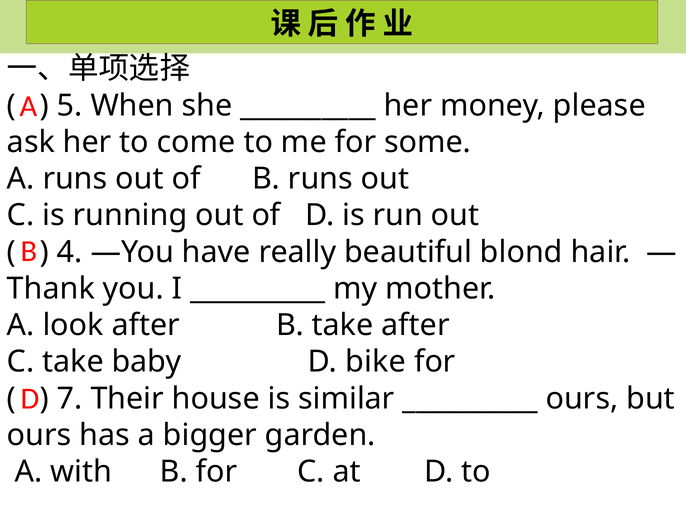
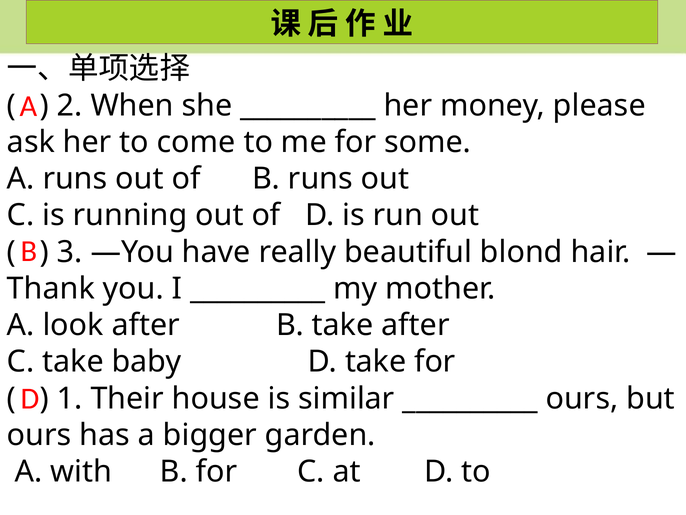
5: 5 -> 2 (70, 105)
4: 4 -> 3 (70, 252)
D bike: bike -> take (376, 362)
7: 7 -> 1 (70, 398)
